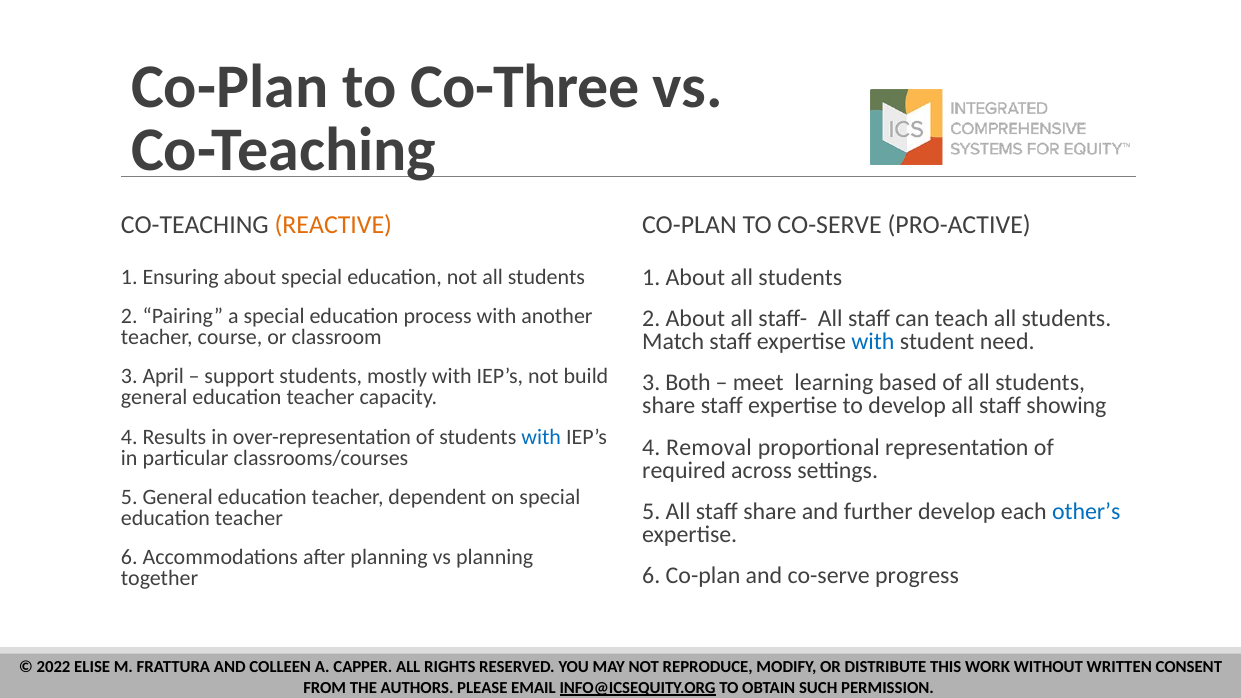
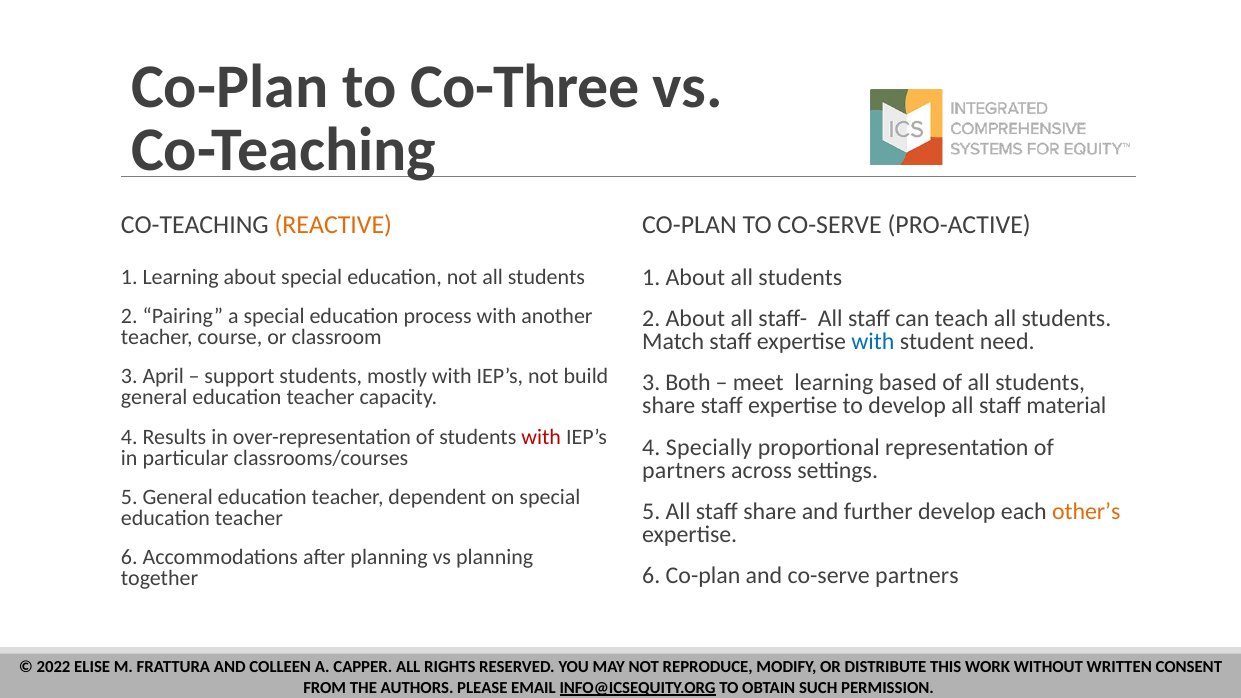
1 Ensuring: Ensuring -> Learning (181, 277)
showing: showing -> material (1066, 406)
with colour: blue -> red (541, 437)
Removal: Removal -> Specially (709, 447)
required: required -> partners (684, 470)
other’s colour: blue -> orange (1086, 511)
co-serve progress: progress -> partners (917, 575)
